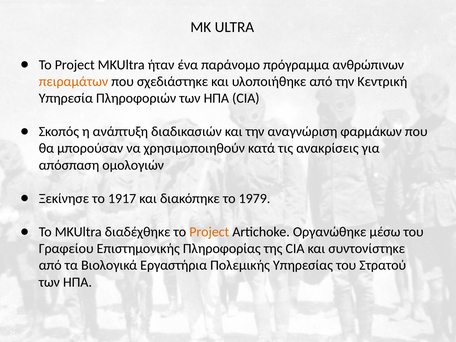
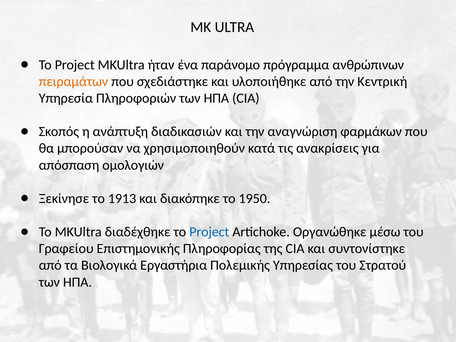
1917: 1917 -> 1913 (122, 199)
1979: 1979 -> 1950 (254, 199)
Project colour: orange -> blue (209, 232)
